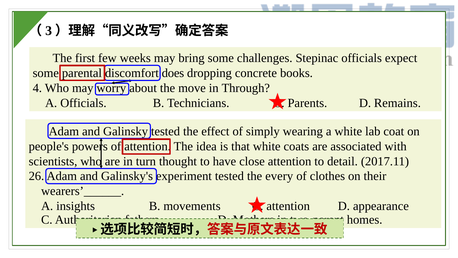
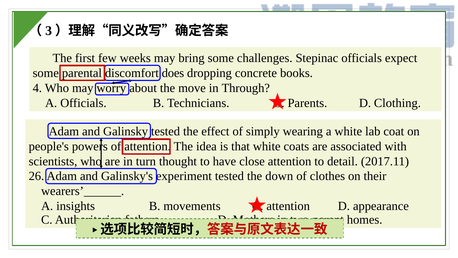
Remains: Remains -> Clothing (397, 103)
every: every -> down (279, 176)
